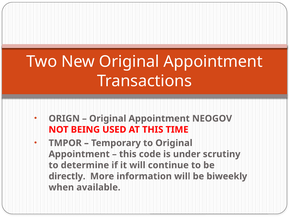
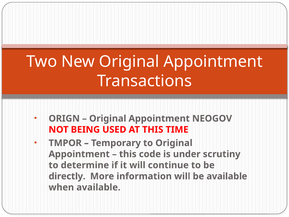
be biweekly: biweekly -> available (227, 176)
